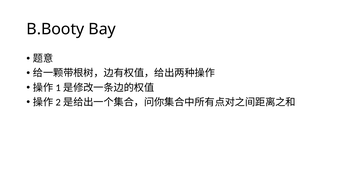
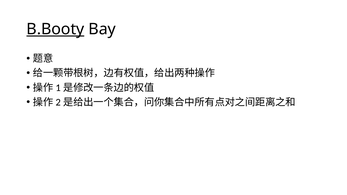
B.Booty underline: none -> present (55, 29)
